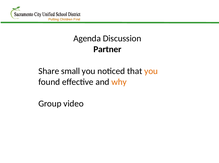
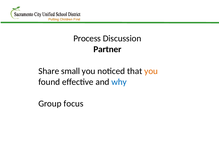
Agenda: Agenda -> Process (87, 38)
why colour: orange -> blue (119, 82)
video: video -> focus (74, 104)
